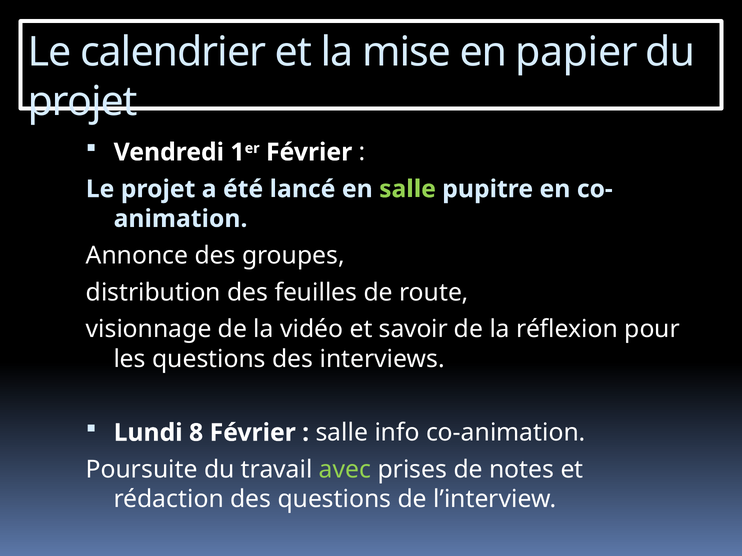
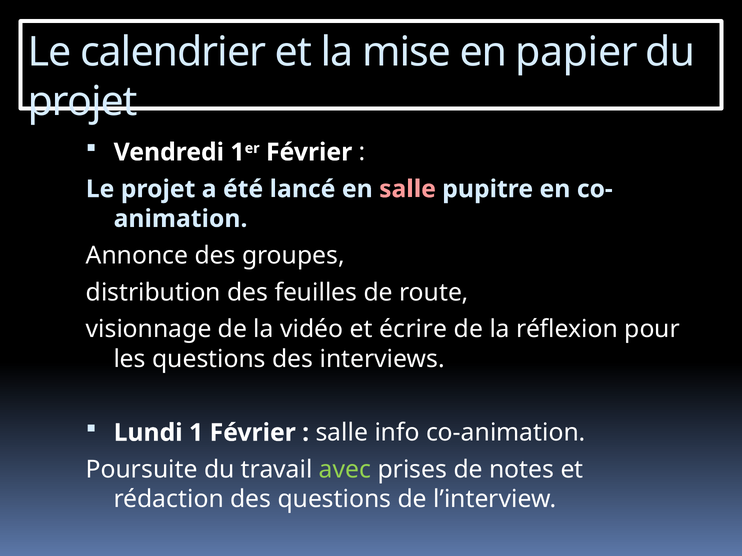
salle colour: light green -> pink (408, 189)
savoir: savoir -> écrire (413, 330)
Lundi 8: 8 -> 1 (196, 433)
